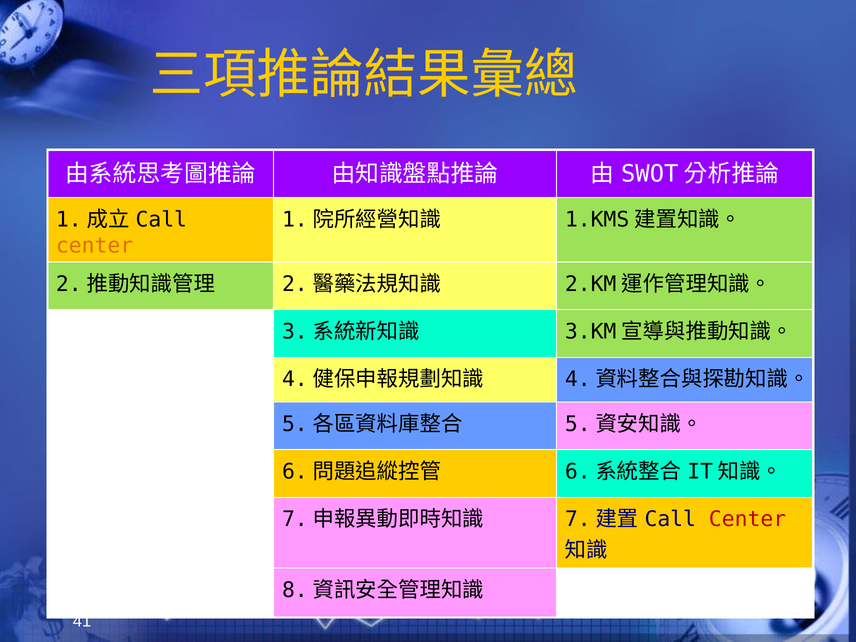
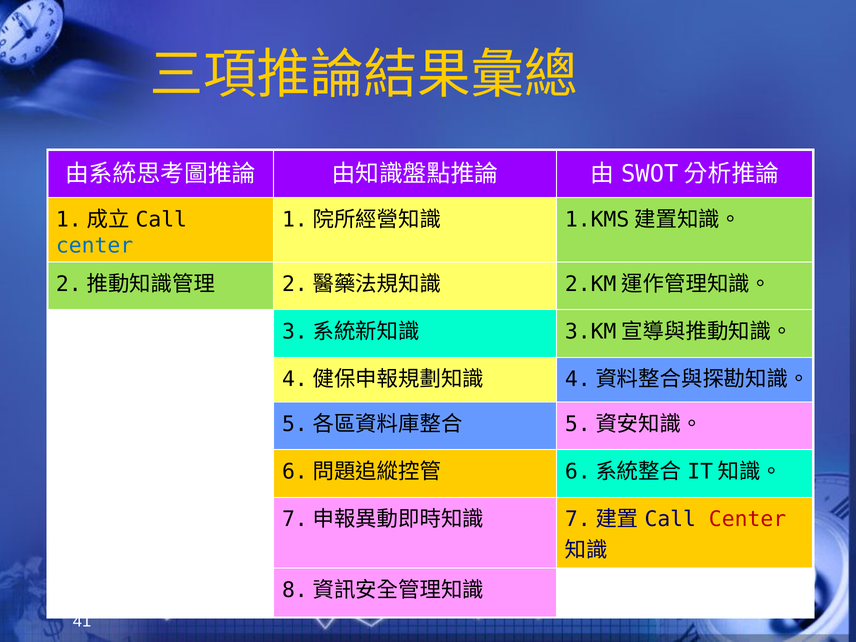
center colour: orange -> blue (95, 245)
